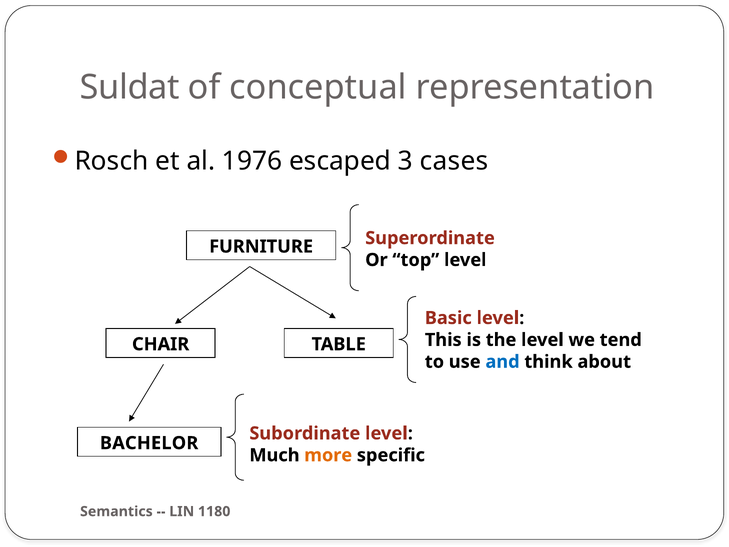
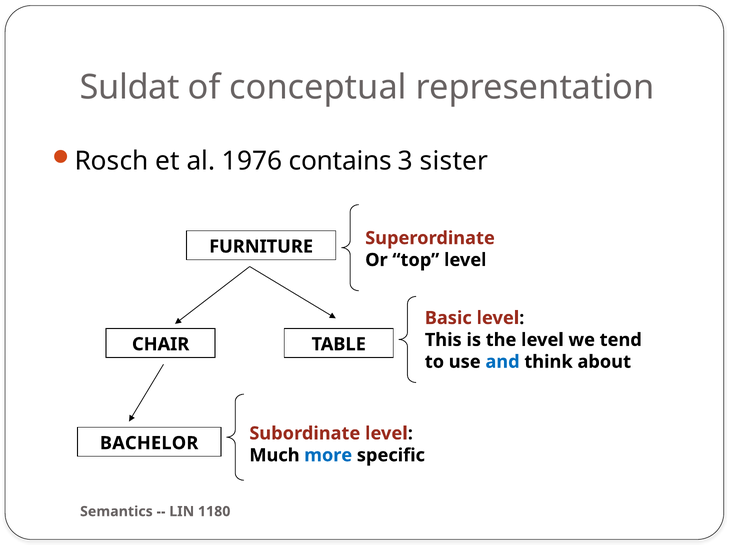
escaped: escaped -> contains (340, 161)
cases: cases -> sister (454, 161)
more colour: orange -> blue (328, 455)
